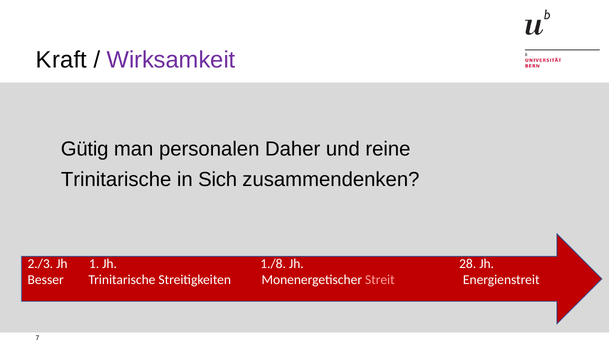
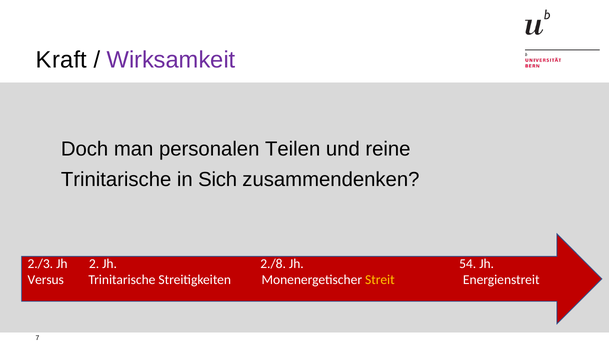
Gütig: Gütig -> Doch (85, 149)
Daher: Daher -> Teilen (293, 149)
1: 1 -> 2 (94, 263)
1./8: 1./8 -> 2./8 (273, 263)
28: 28 -> 54 (468, 263)
Besser: Besser -> Versus (46, 279)
Streit colour: pink -> yellow (380, 279)
